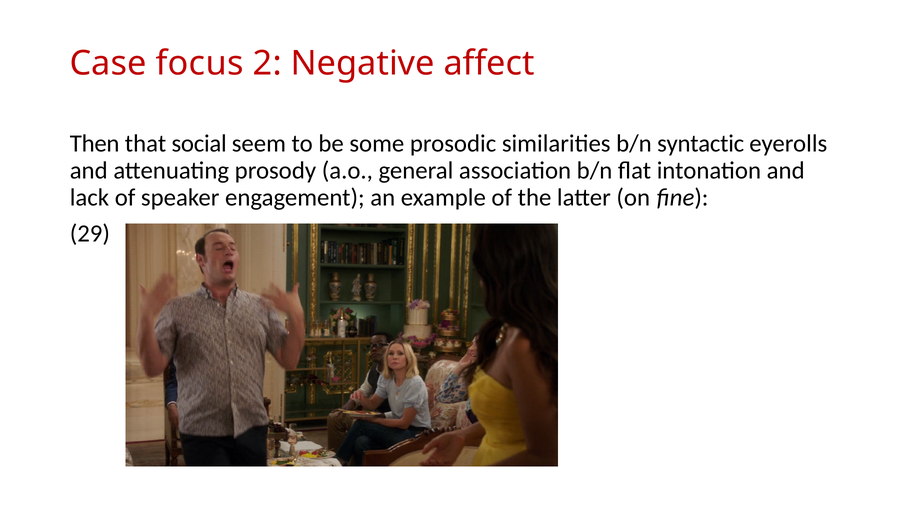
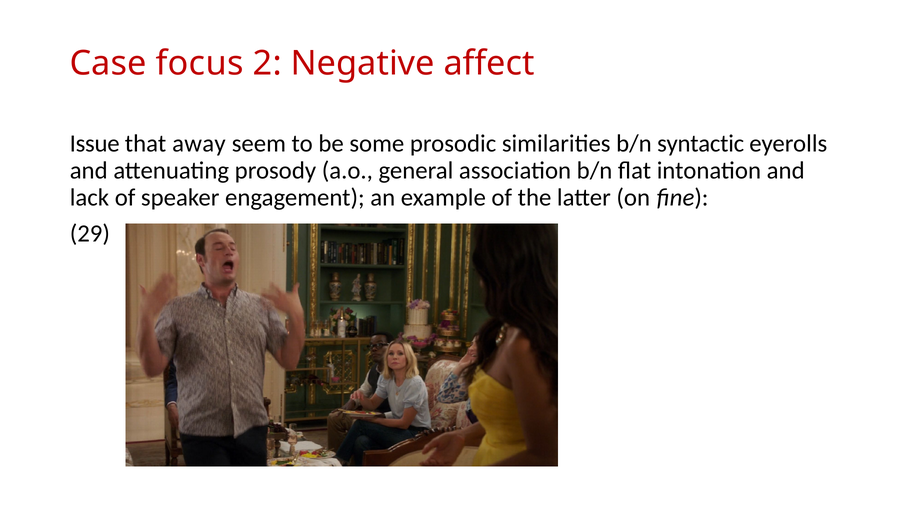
Then: Then -> Issue (95, 144)
social: social -> away (199, 144)
